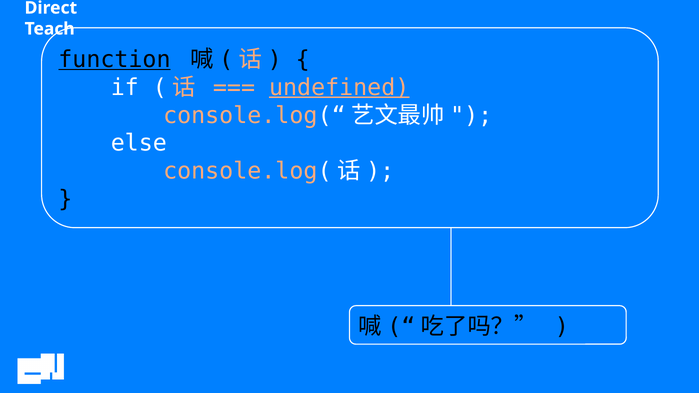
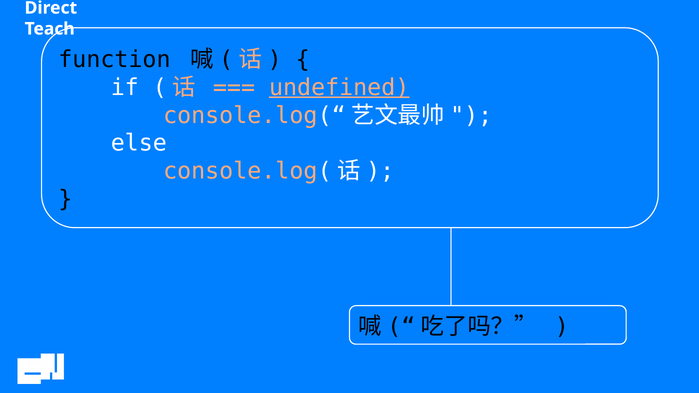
function underline: present -> none (114, 59)
